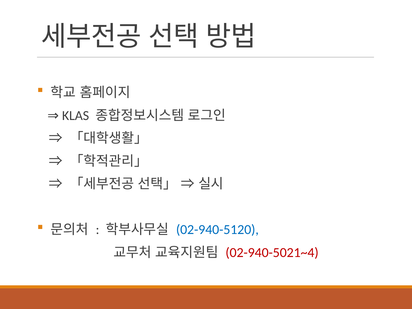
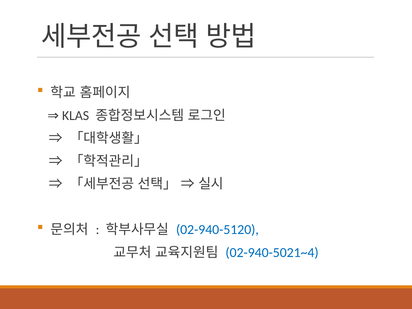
02-940-5021~4 colour: red -> blue (272, 253)
